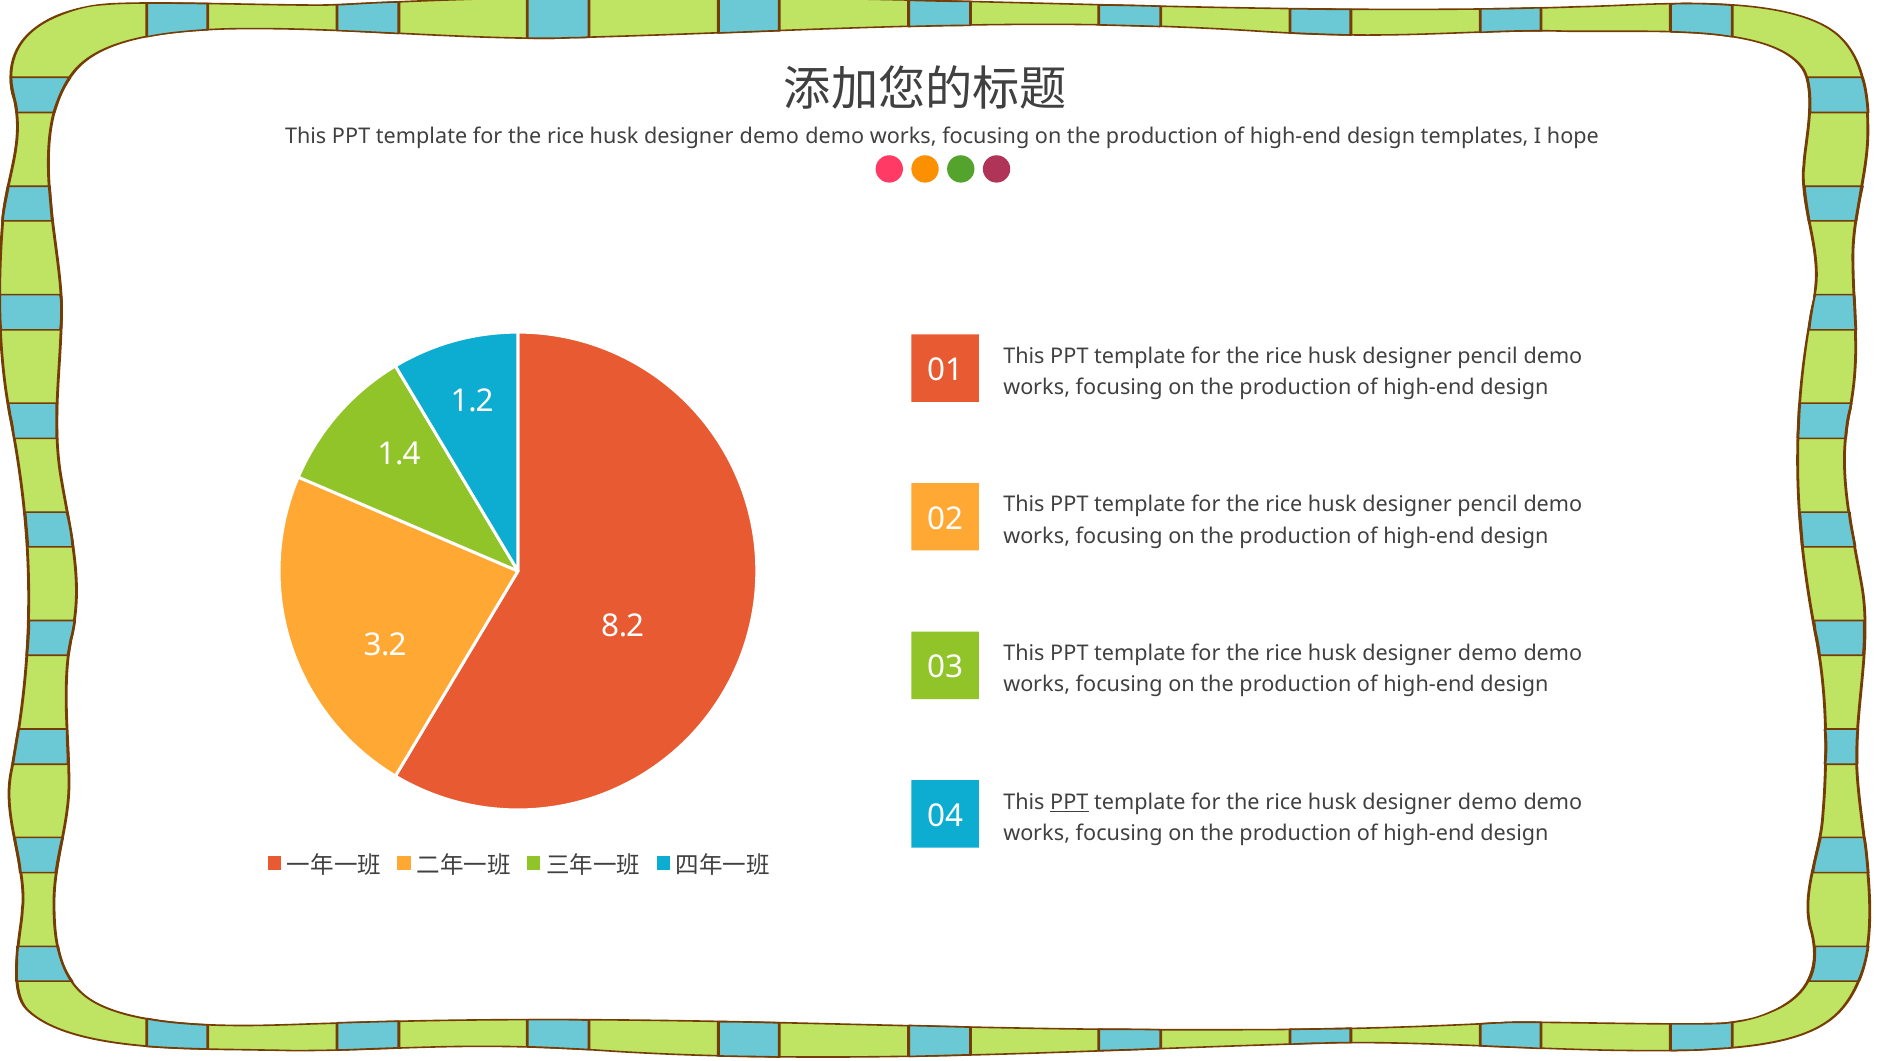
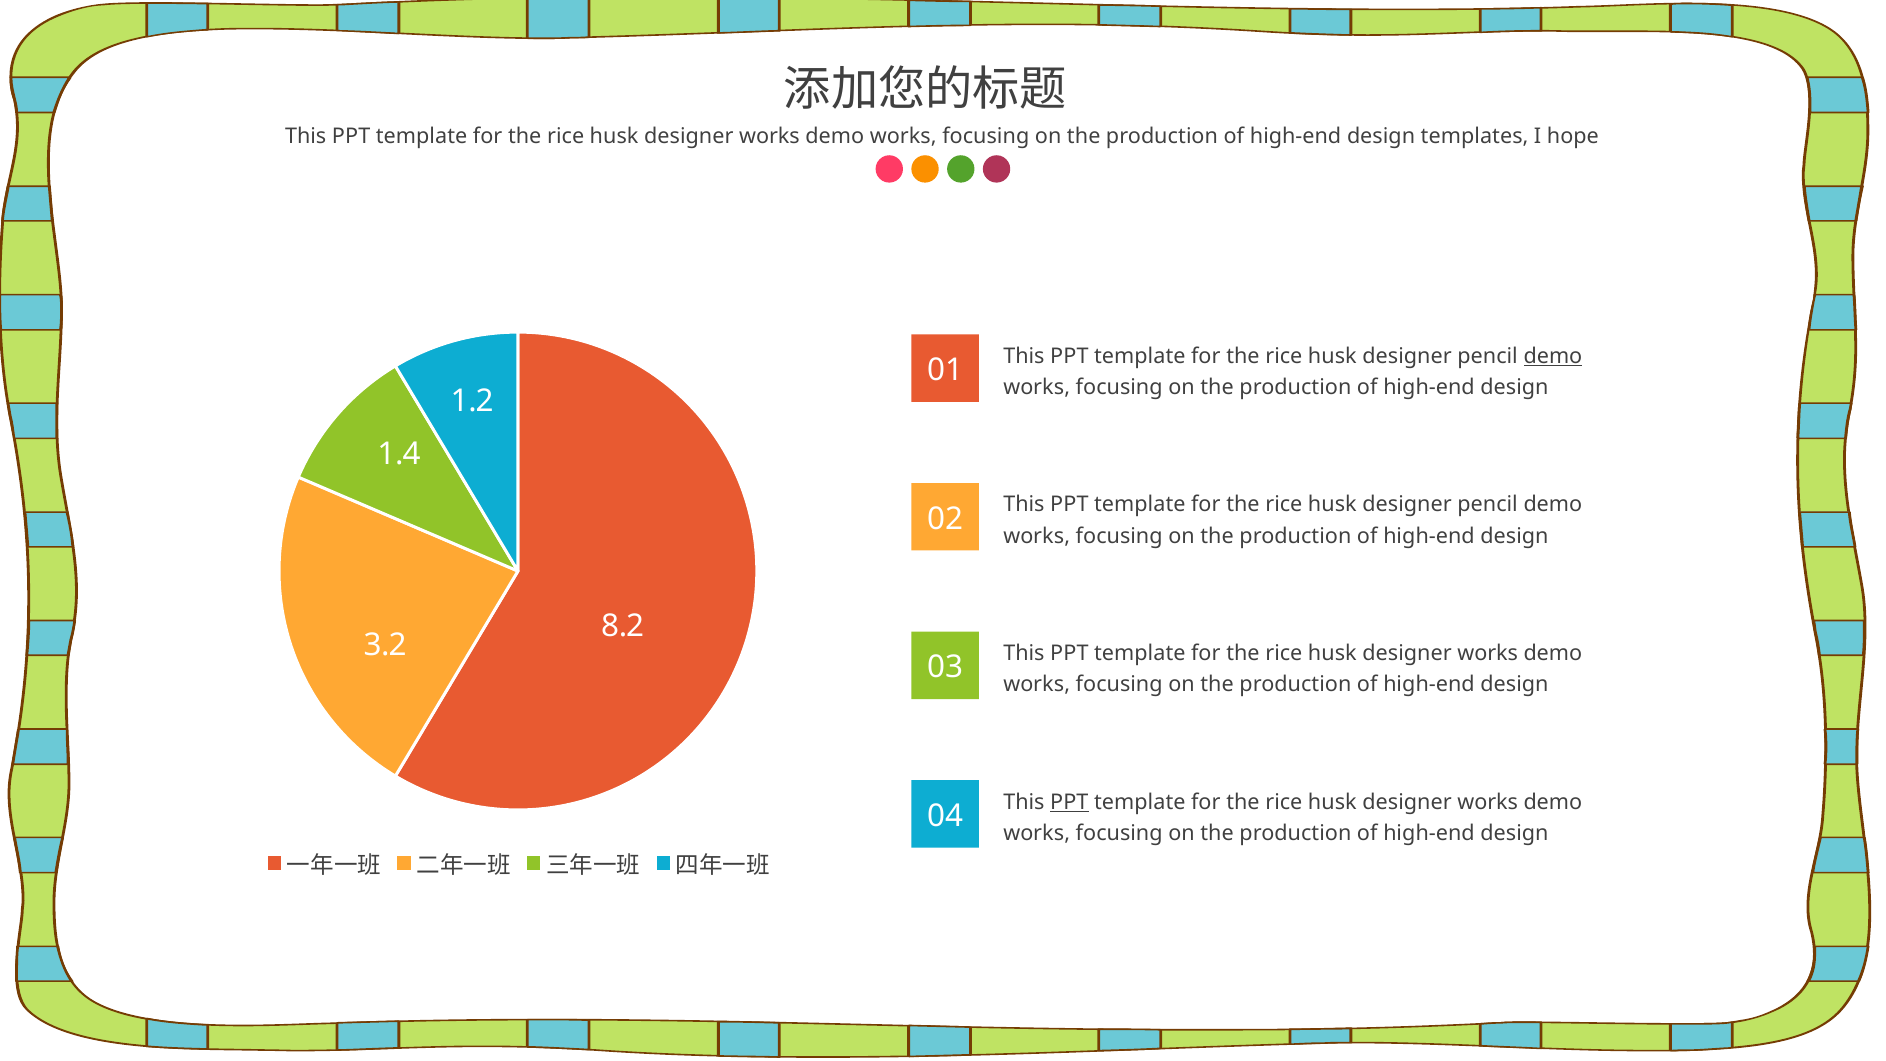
demo: demo -> works (769, 136)
demo underline: none -> present (1553, 356)
demo: demo -> works (1488, 653)
demo: demo -> works (1488, 802)
